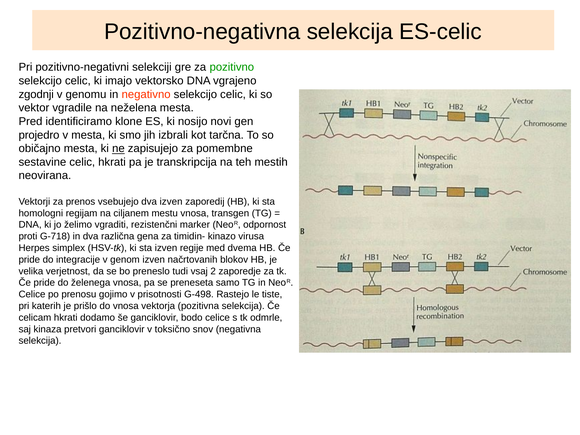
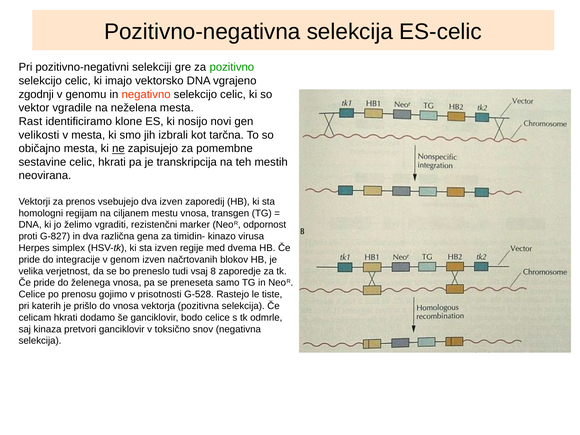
Pred: Pred -> Rast (30, 121)
projedro: projedro -> velikosti (39, 135)
G-718: G-718 -> G-827 (55, 236)
2: 2 -> 8 (213, 271)
G-498: G-498 -> G-528 (199, 294)
